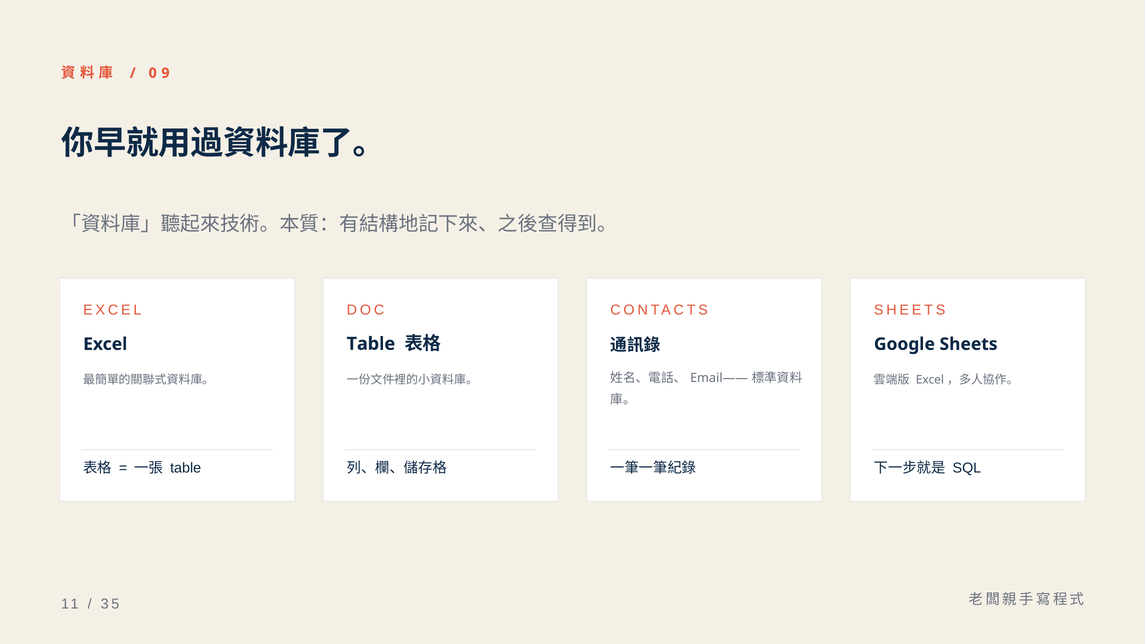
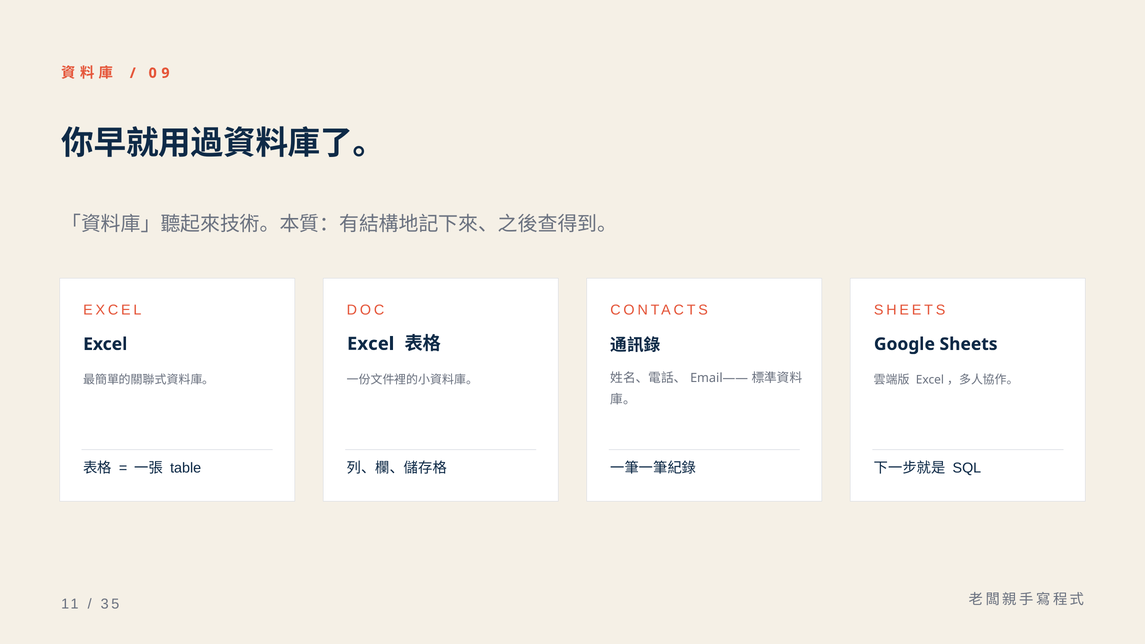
Table: Table -> Excel (371, 344)
